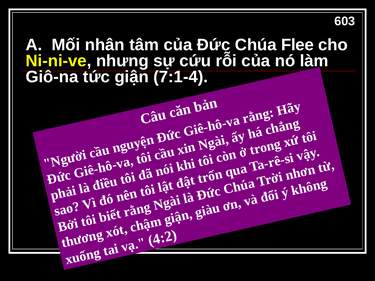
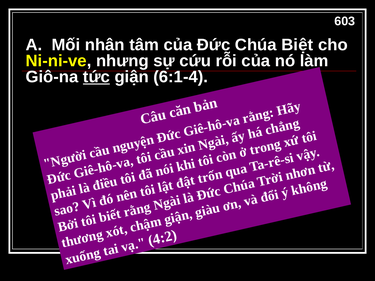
Flee: Flee -> Biệt (297, 45)
tức underline: none -> present (96, 77)
7:1-4: 7:1-4 -> 6:1-4 (181, 77)
